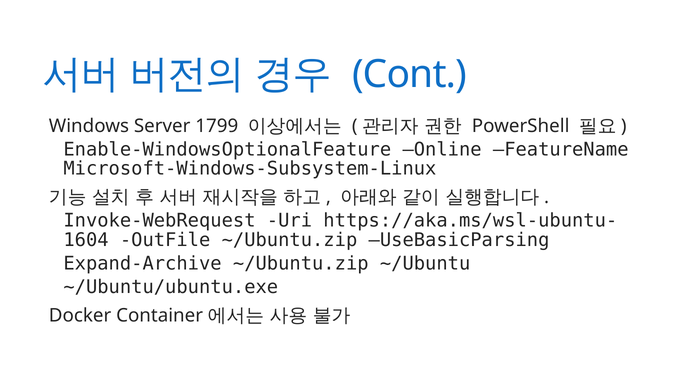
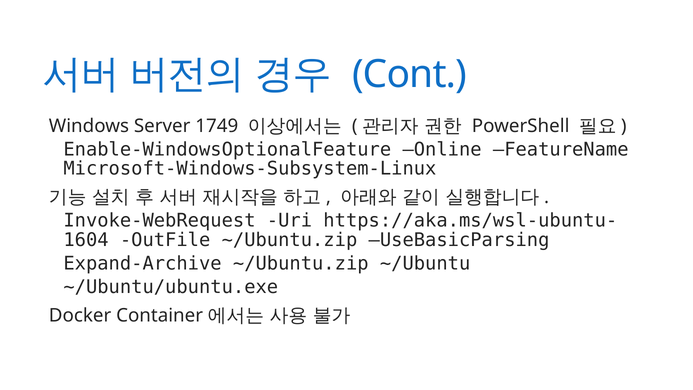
1799: 1799 -> 1749 (217, 126)
